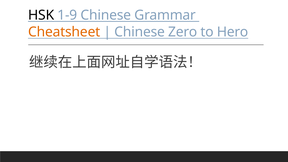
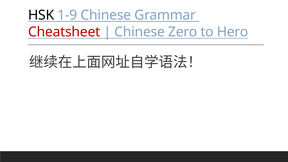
Cheatsheet colour: orange -> red (64, 32)
